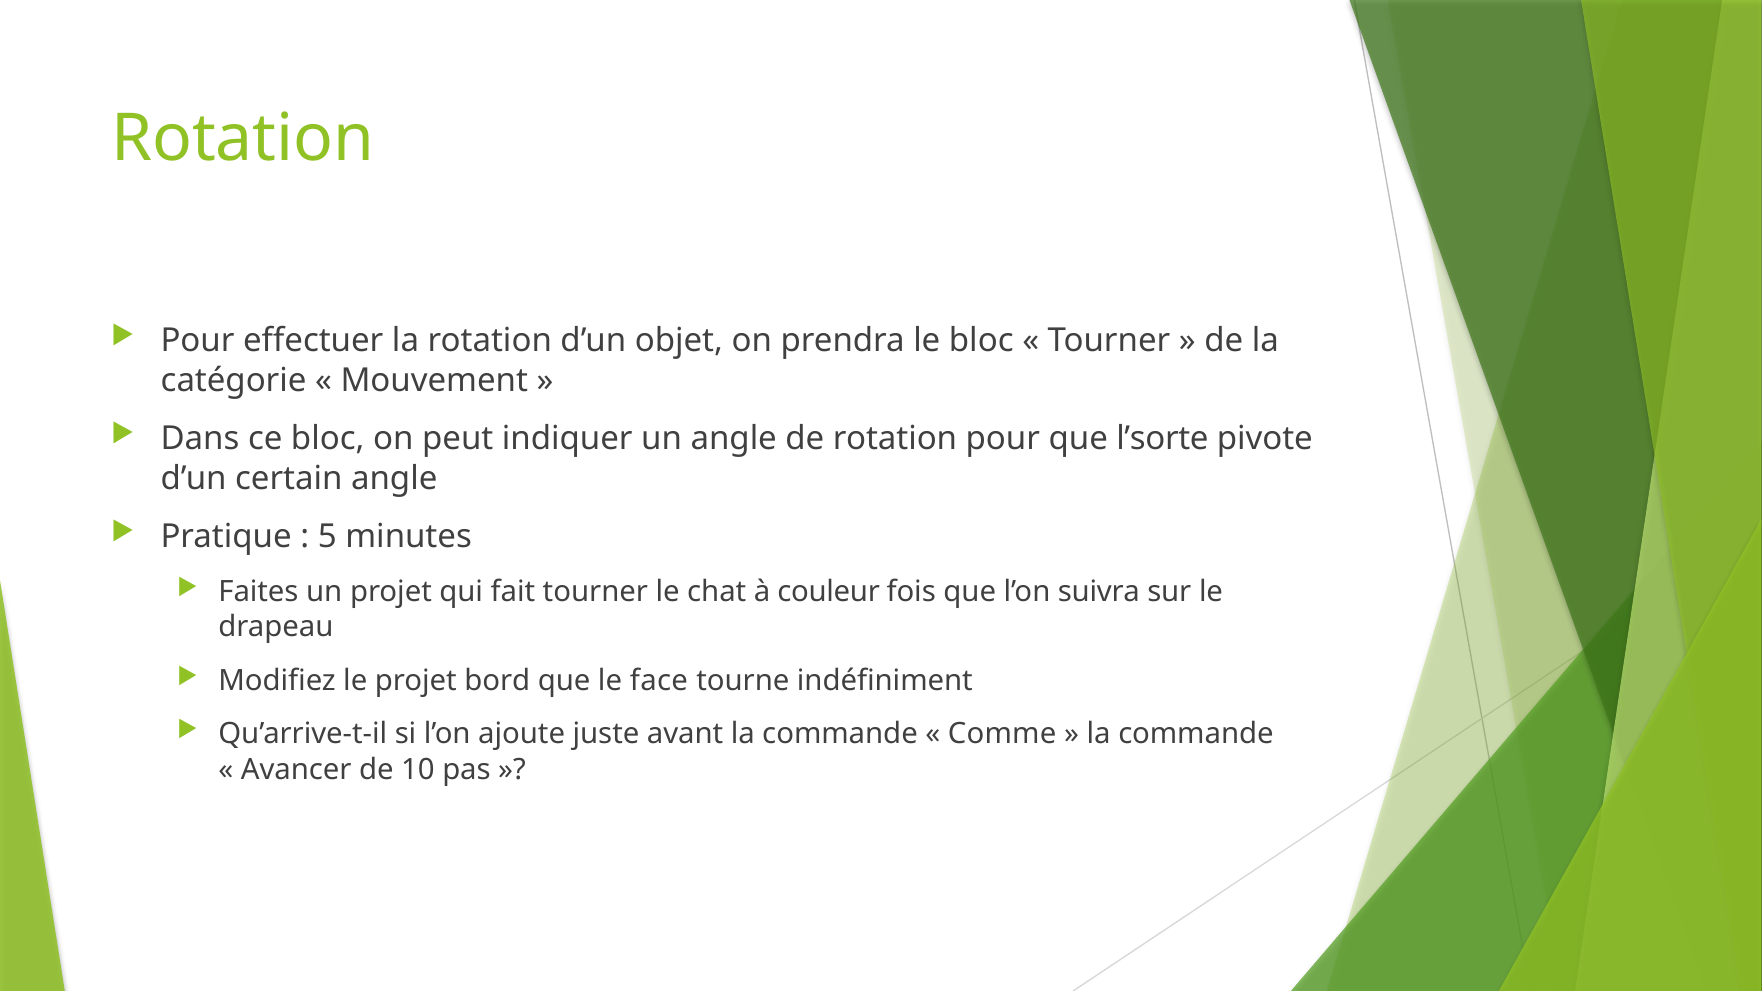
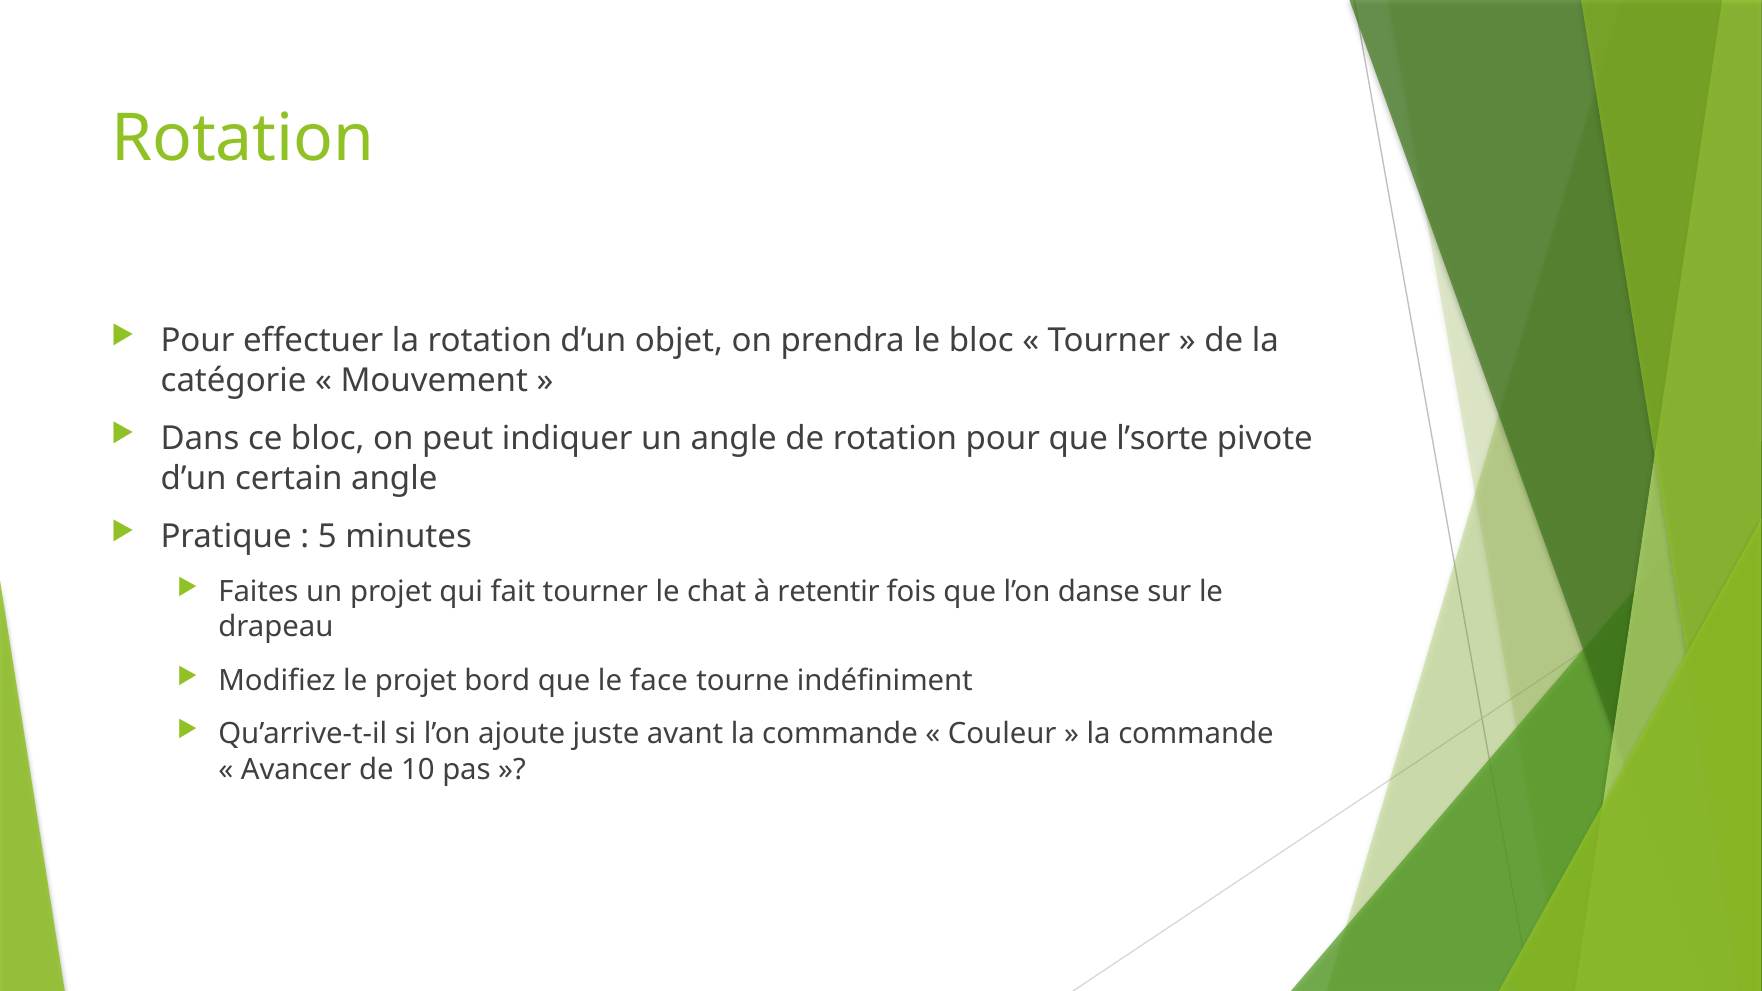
couleur: couleur -> retentir (829, 592)
suivra: suivra -> danse (1099, 592)
Comme: Comme -> Couleur (1002, 734)
